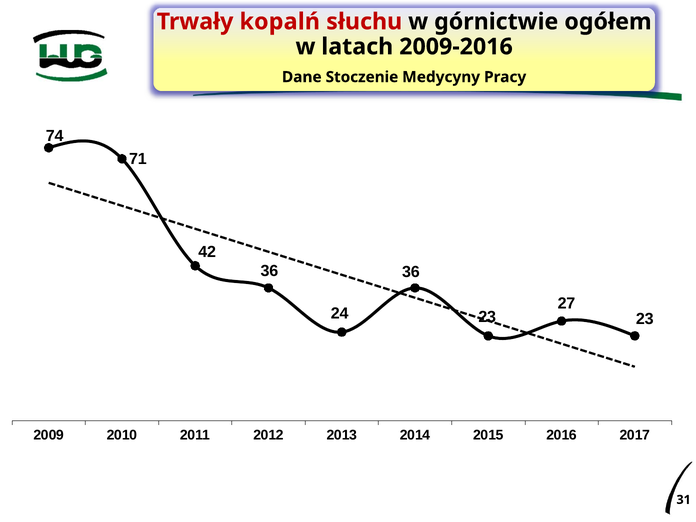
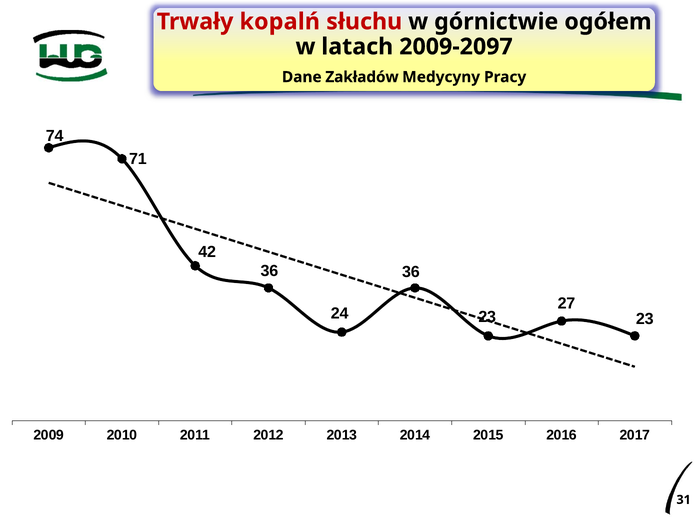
2009-2016: 2009-2016 -> 2009-2097 (456, 47)
Stoczenie: Stoczenie -> Zakładów (362, 77)
